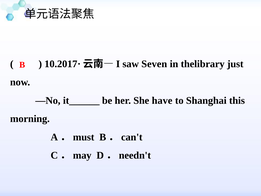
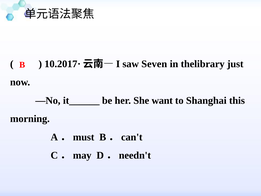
have: have -> want (162, 100)
